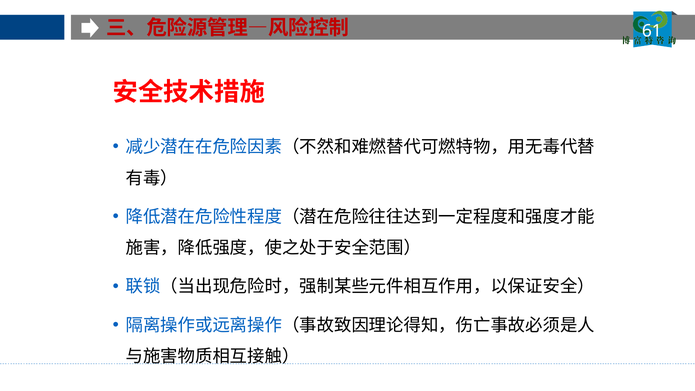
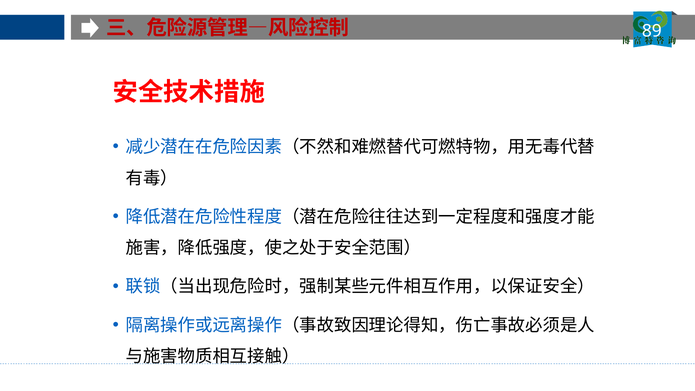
61: 61 -> 89 (652, 31)
